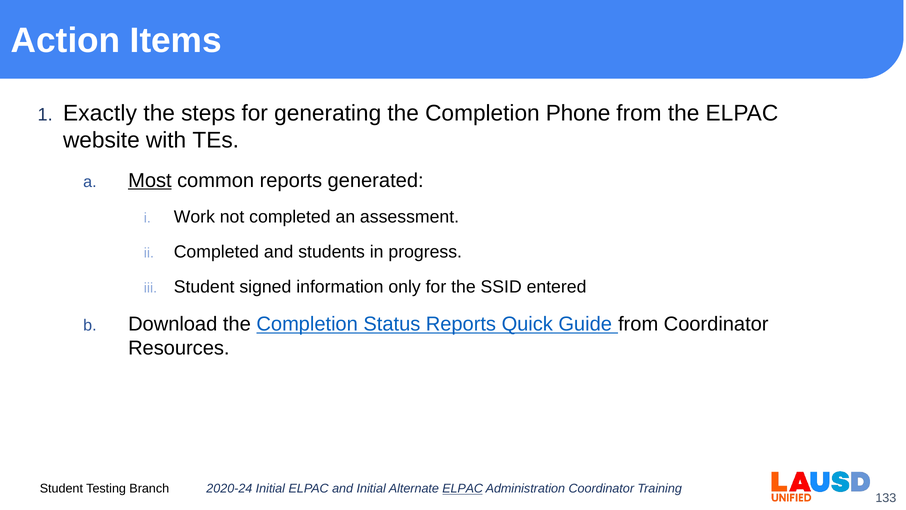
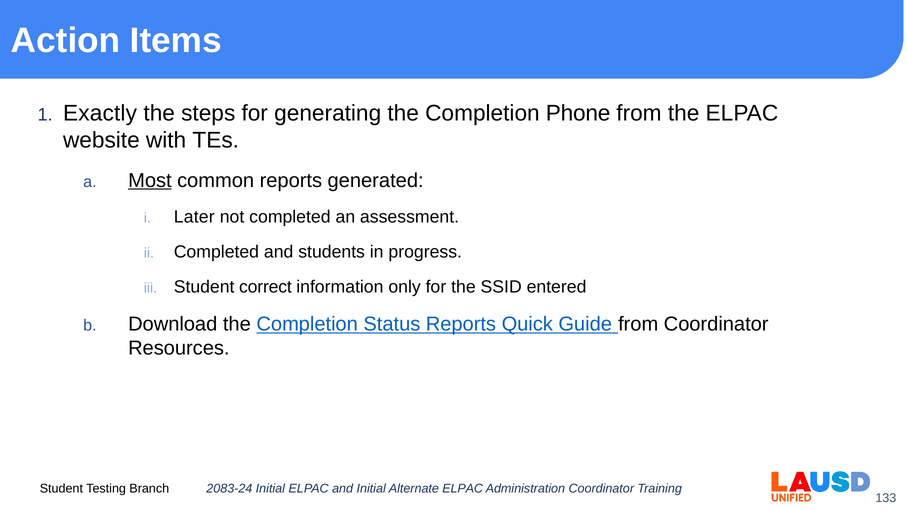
Work: Work -> Later (194, 217)
signed: signed -> correct (265, 287)
2020-24: 2020-24 -> 2083-24 (229, 488)
ELPAC underline: present -> none (463, 488)
